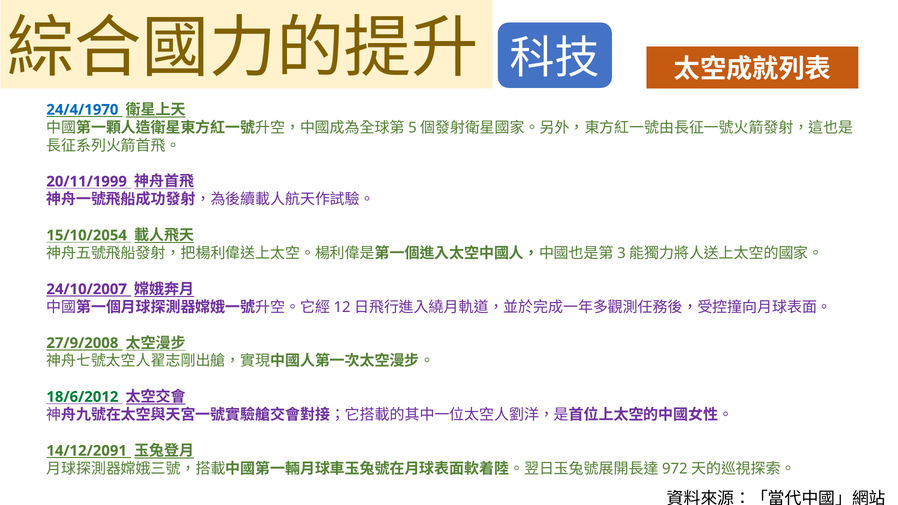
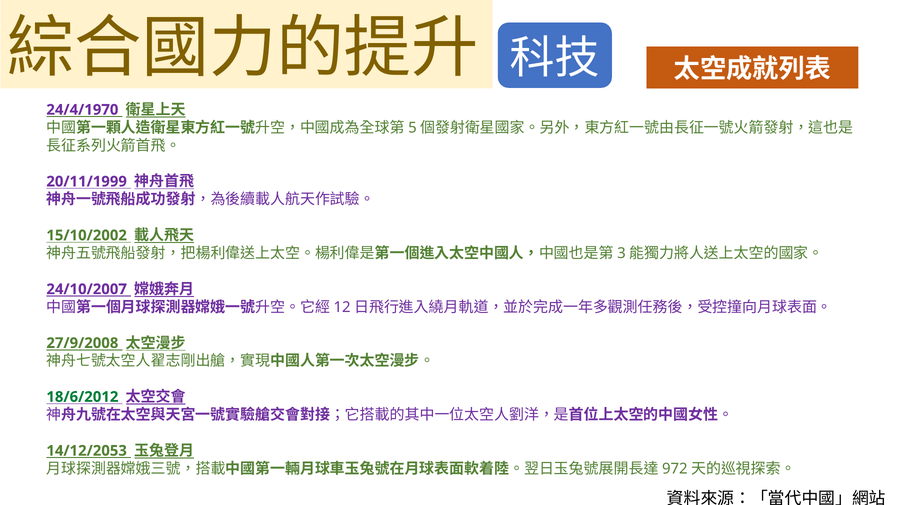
24/4/1970 colour: blue -> purple (82, 110)
15/10/2054: 15/10/2054 -> 15/10/2002 (87, 235)
14/12/2091: 14/12/2091 -> 14/12/2053 (87, 451)
